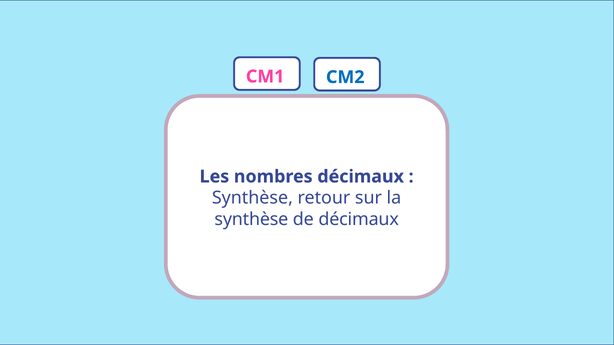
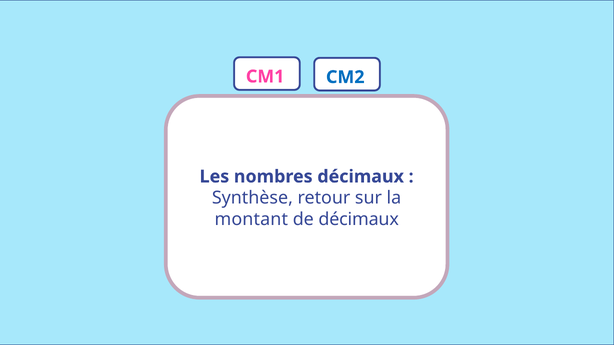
synthèse: synthèse -> montant (251, 220)
